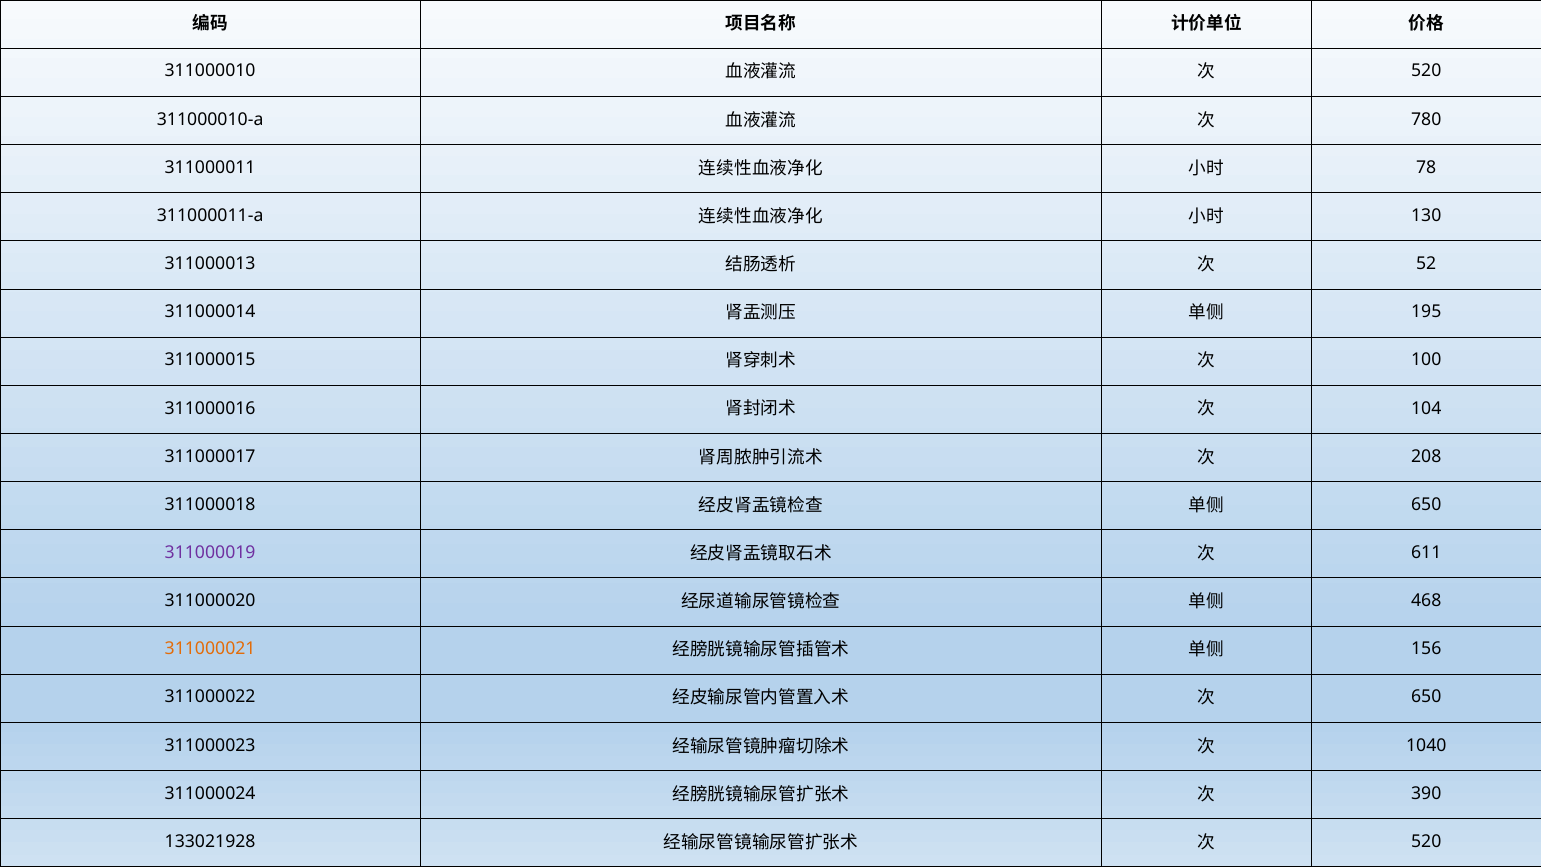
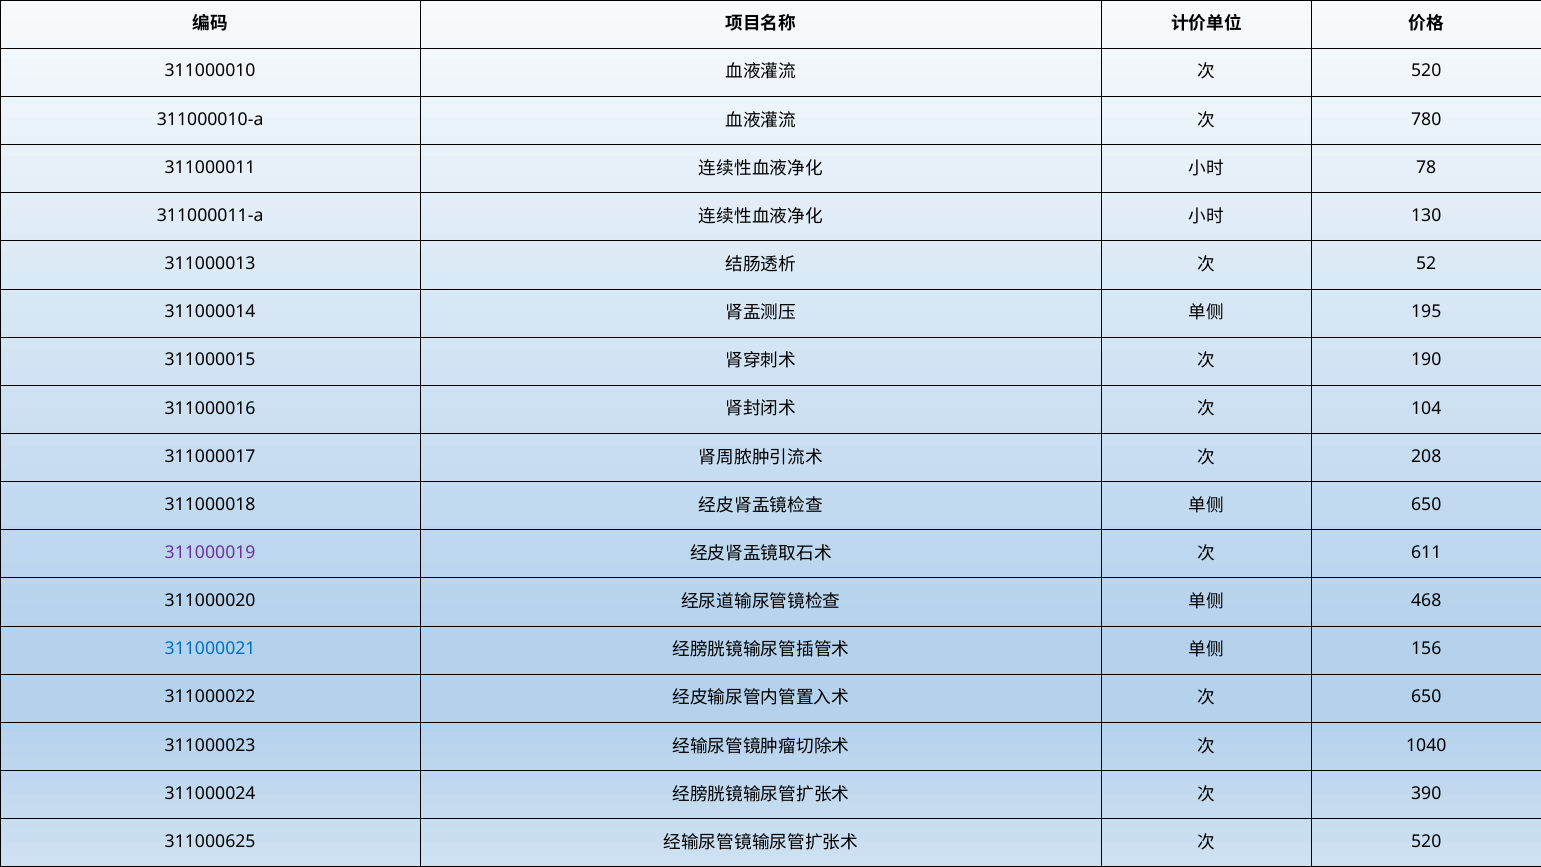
100: 100 -> 190 (1426, 360)
311000021 colour: orange -> blue (210, 649)
133021928: 133021928 -> 311000625 (210, 841)
